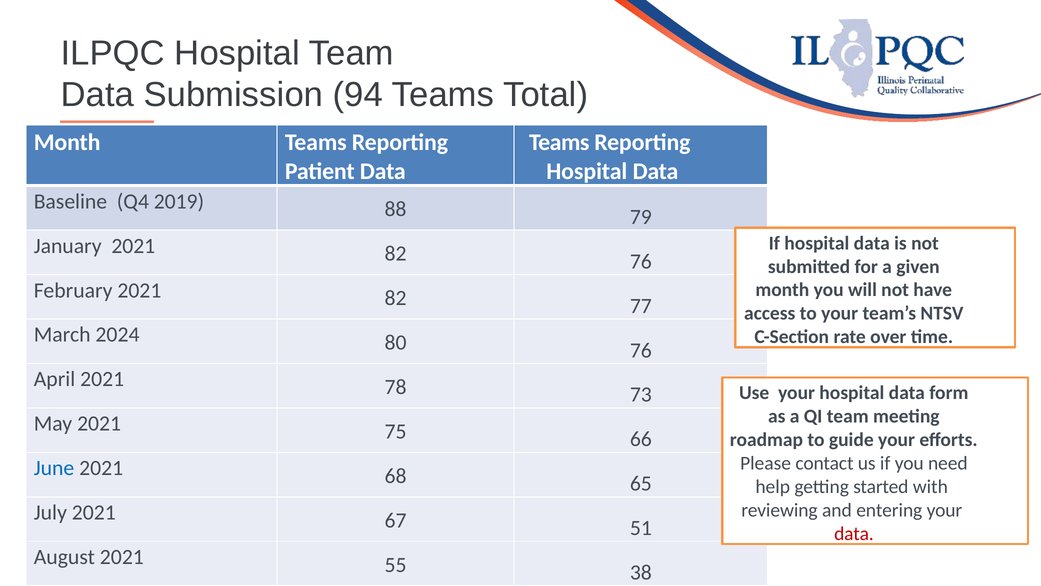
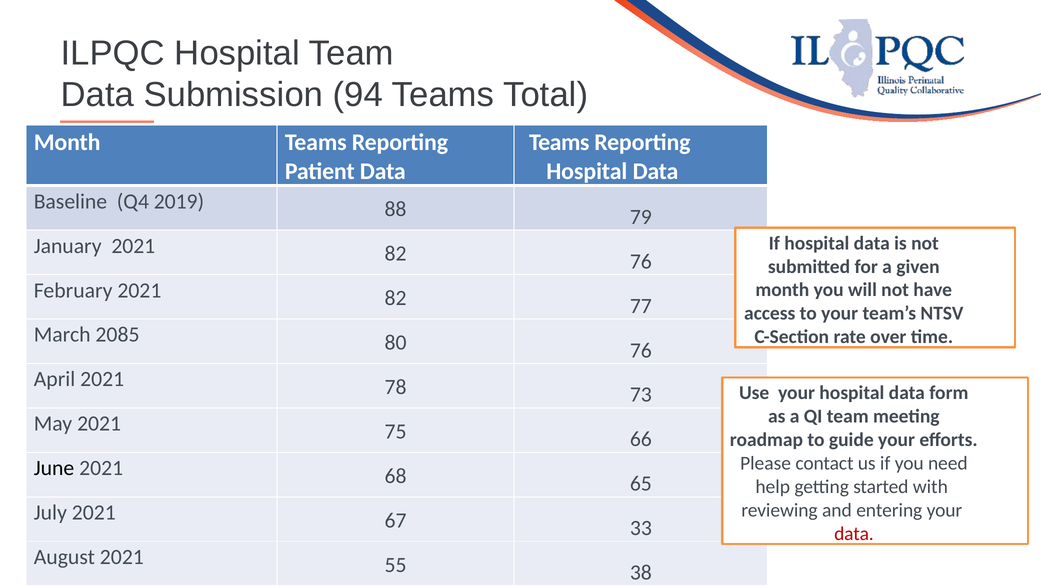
2024: 2024 -> 2085 (117, 335)
June colour: blue -> black (54, 468)
51: 51 -> 33 (641, 528)
